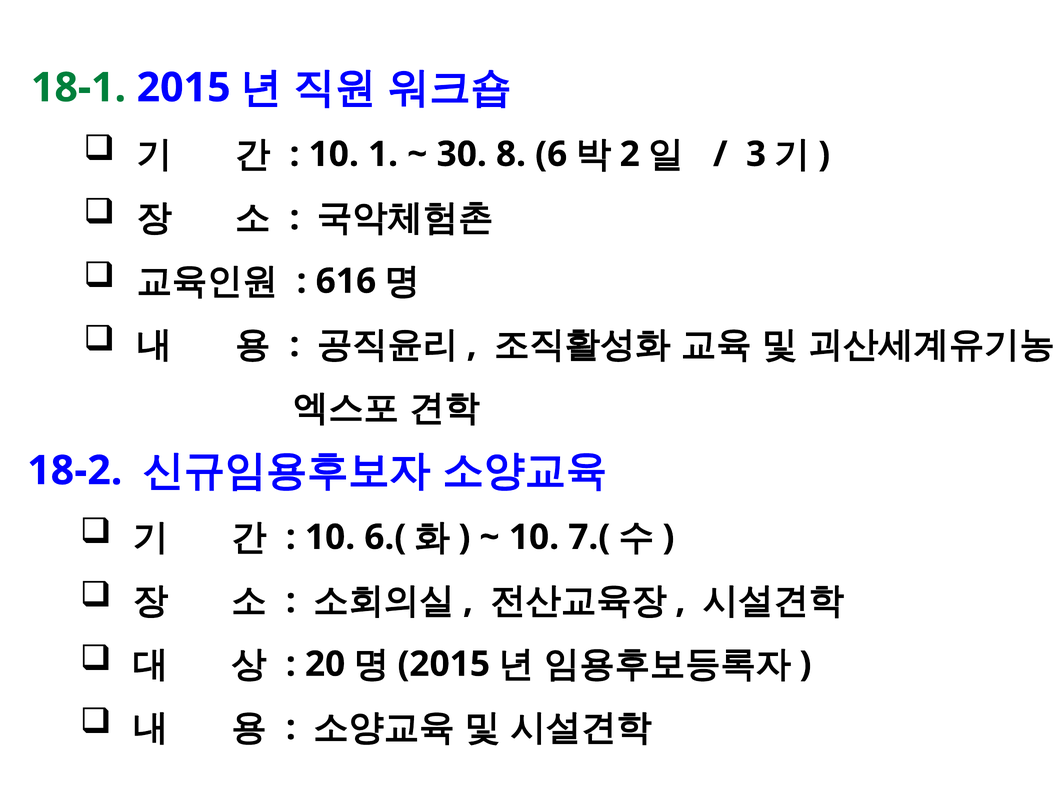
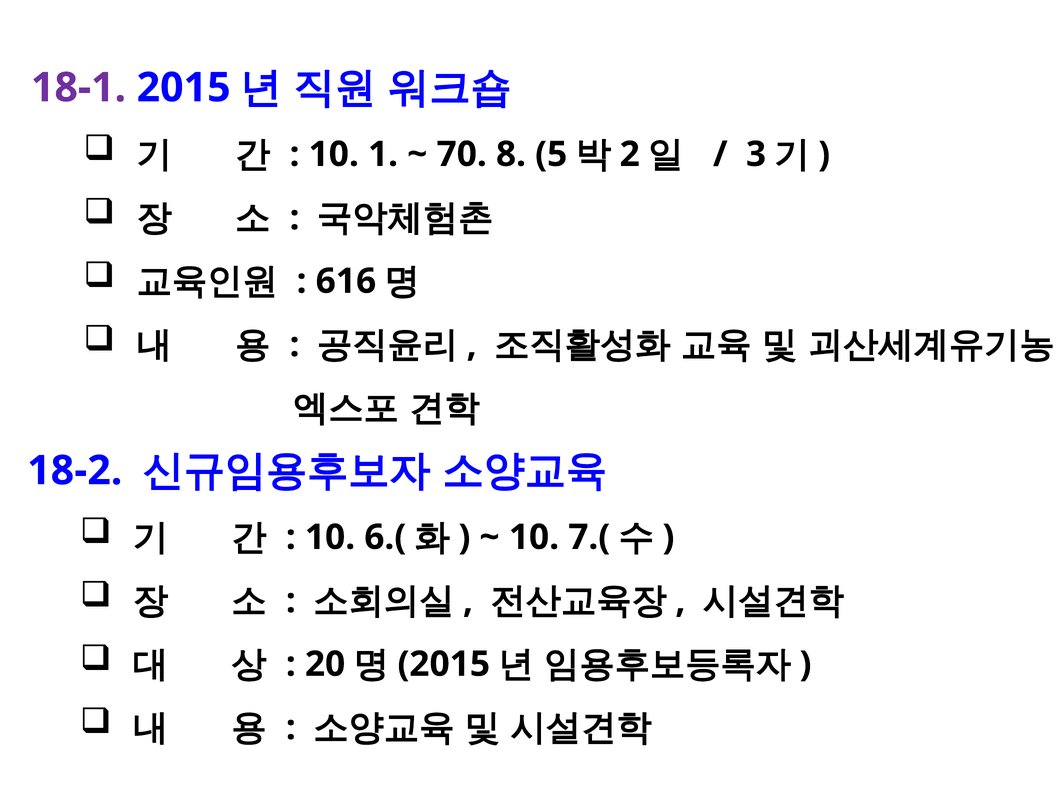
18-1 colour: green -> purple (79, 88)
30: 30 -> 70 (462, 154)
6: 6 -> 5 (551, 154)
